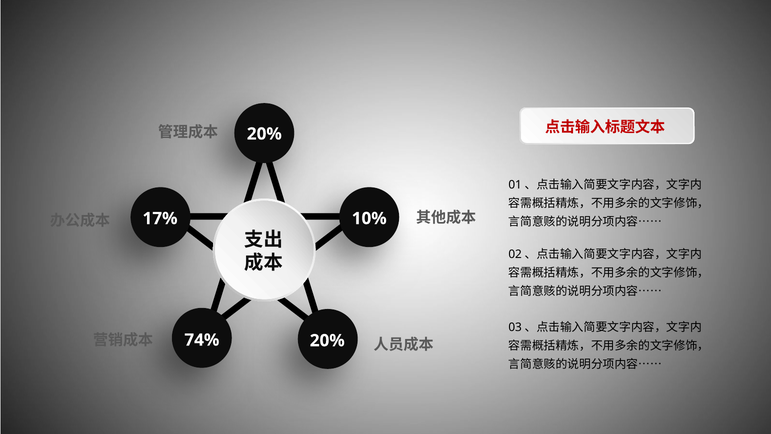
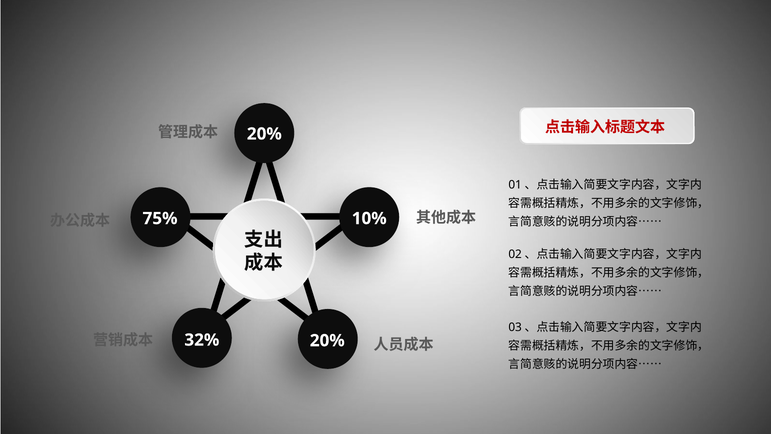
17%: 17% -> 75% (160, 218)
74%: 74% -> 32% (202, 340)
